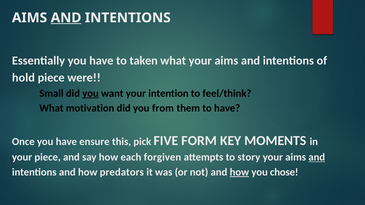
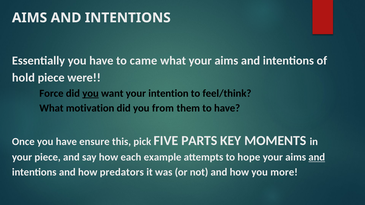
AND underline: present -> none (66, 18)
taken: taken -> came (143, 61)
Small: Small -> Force (51, 93)
FORM: FORM -> PARTS (199, 141)
forgiven: forgiven -> example (163, 157)
story: story -> hope (249, 157)
how underline: present -> none (239, 172)
chose: chose -> more (284, 172)
